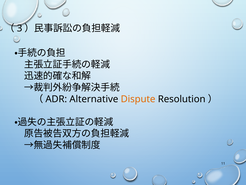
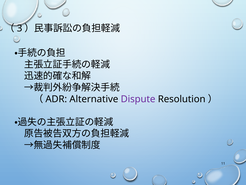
Dispute colour: orange -> purple (138, 99)
